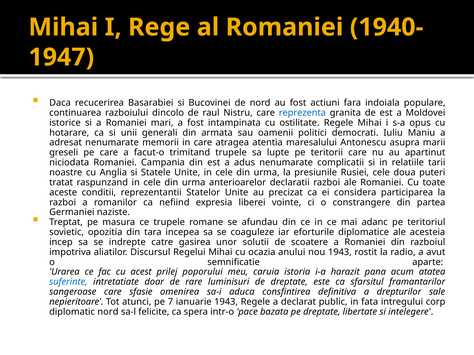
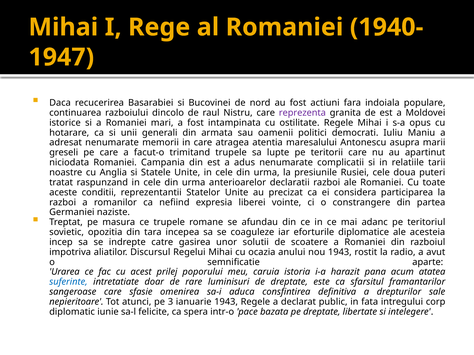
reprezenta colour: blue -> purple (302, 113)
7: 7 -> 3 (170, 302)
diplomatic nord: nord -> iunie (108, 312)
